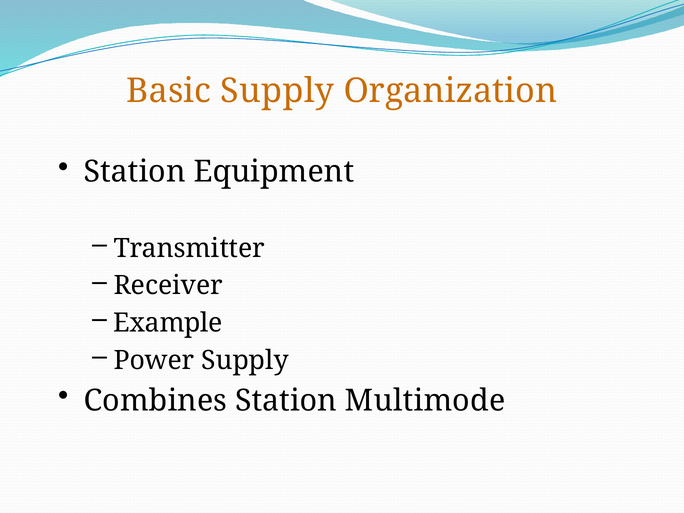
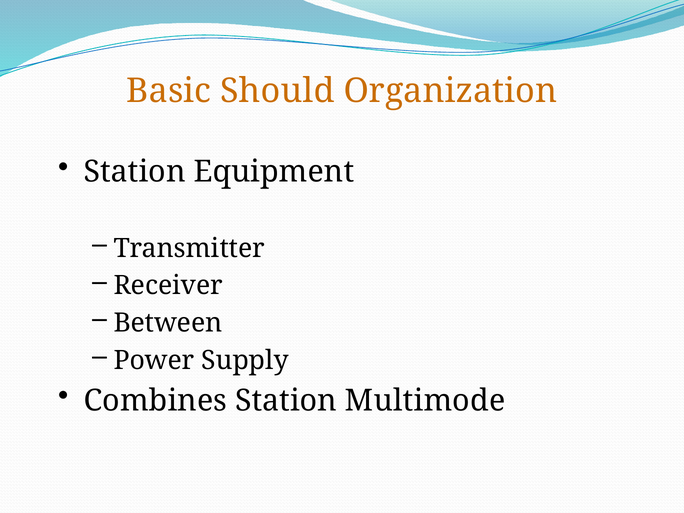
Basic Supply: Supply -> Should (277, 91)
Example: Example -> Between (168, 323)
